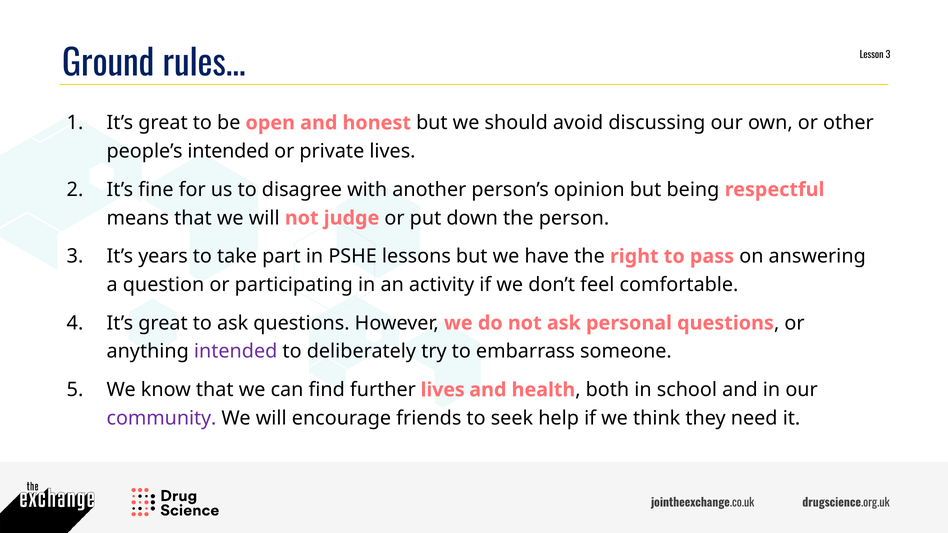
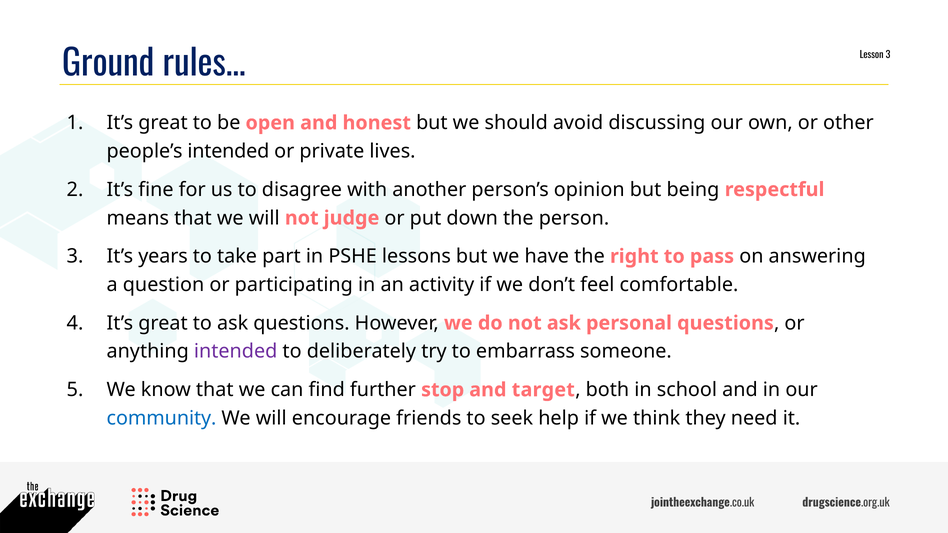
further lives: lives -> stop (443, 390)
health: health -> target (543, 390)
community colour: purple -> blue (162, 418)
